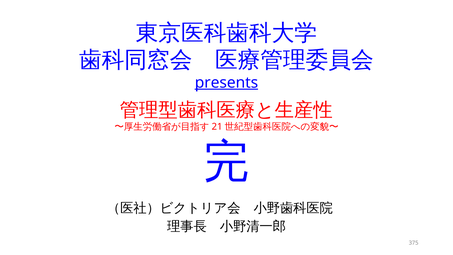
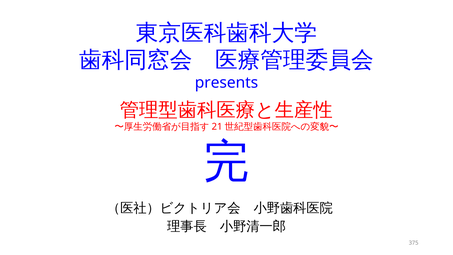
presents underline: present -> none (226, 83)
